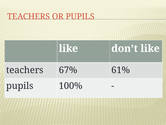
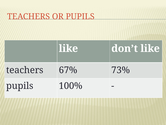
61%: 61% -> 73% (121, 70)
